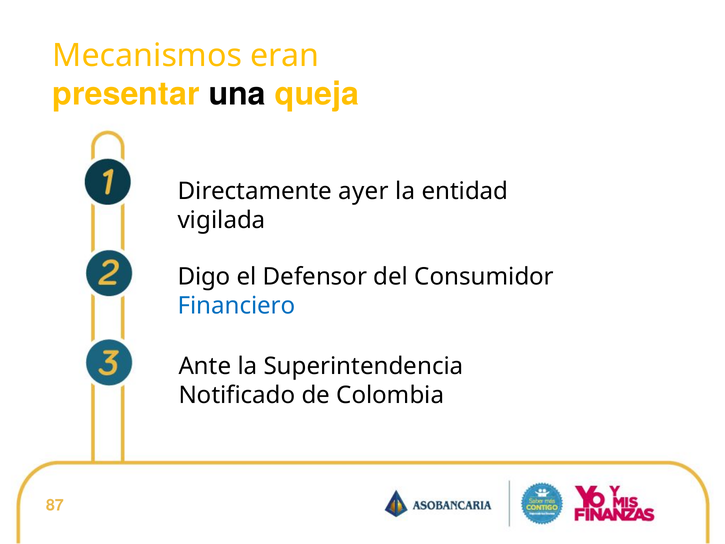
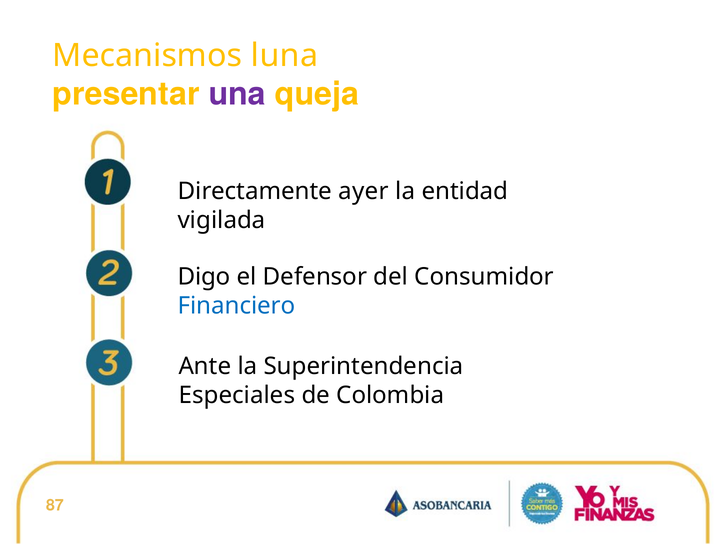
eran: eran -> luna (285, 55)
una colour: black -> purple (237, 94)
Notificado: Notificado -> Especiales (237, 395)
